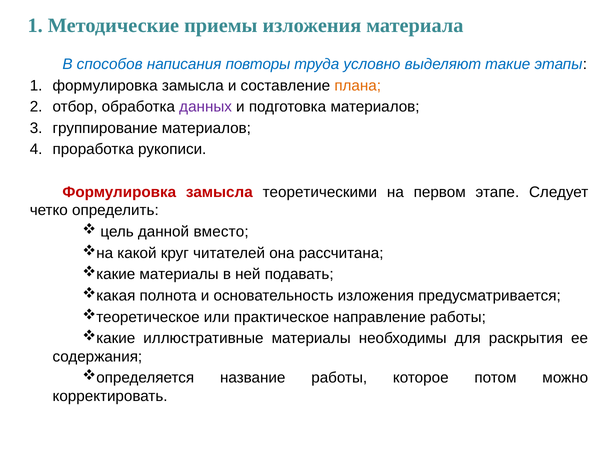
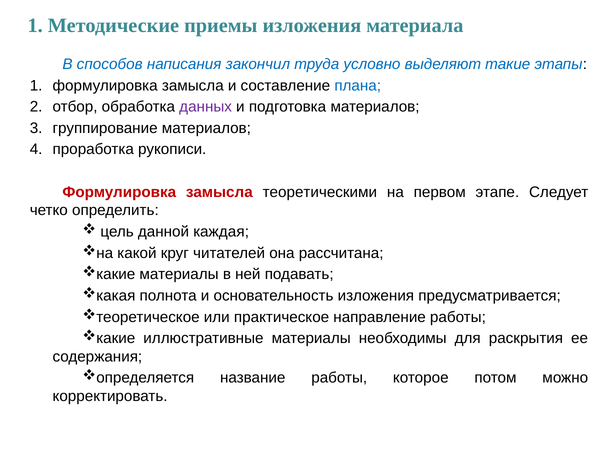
повторы: повторы -> закончил (258, 64)
плана colour: orange -> blue (358, 85)
вместо: вместо -> каждая (221, 232)
